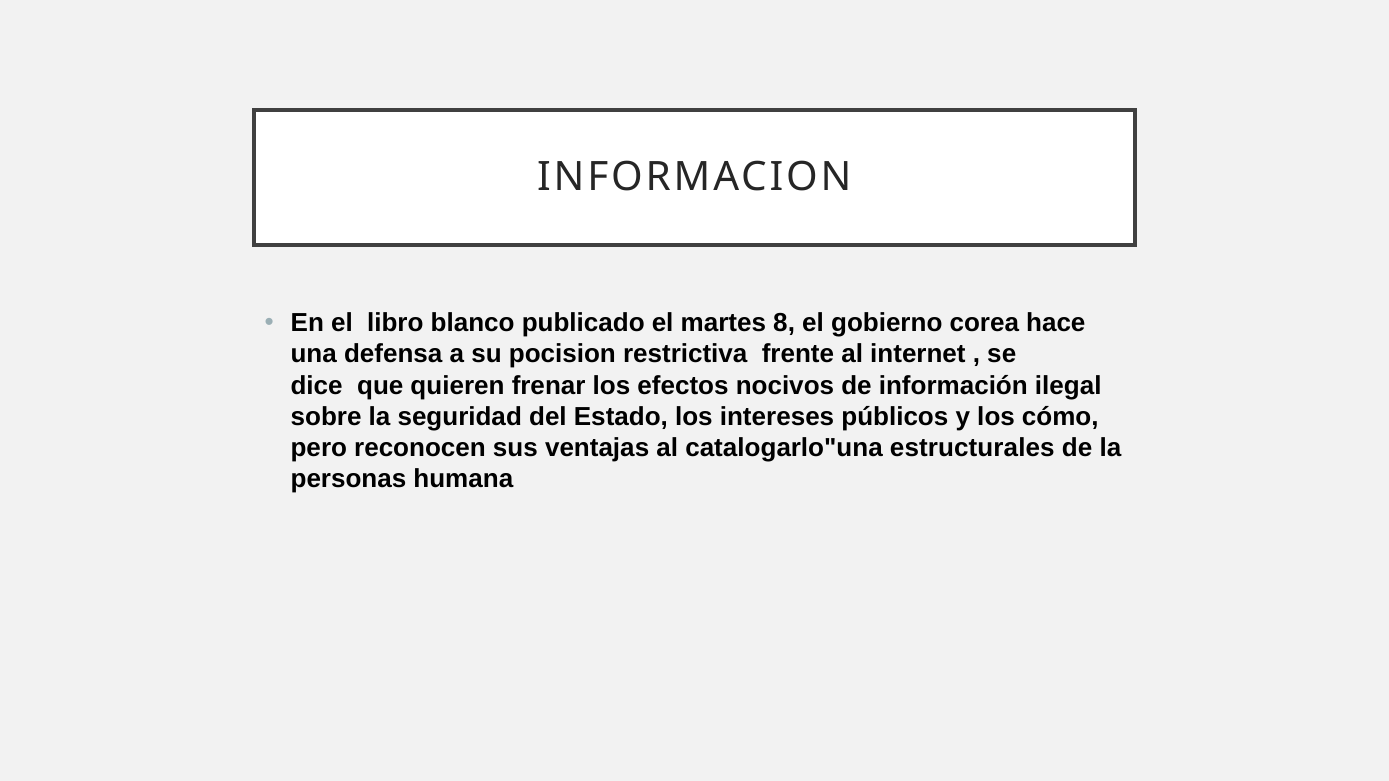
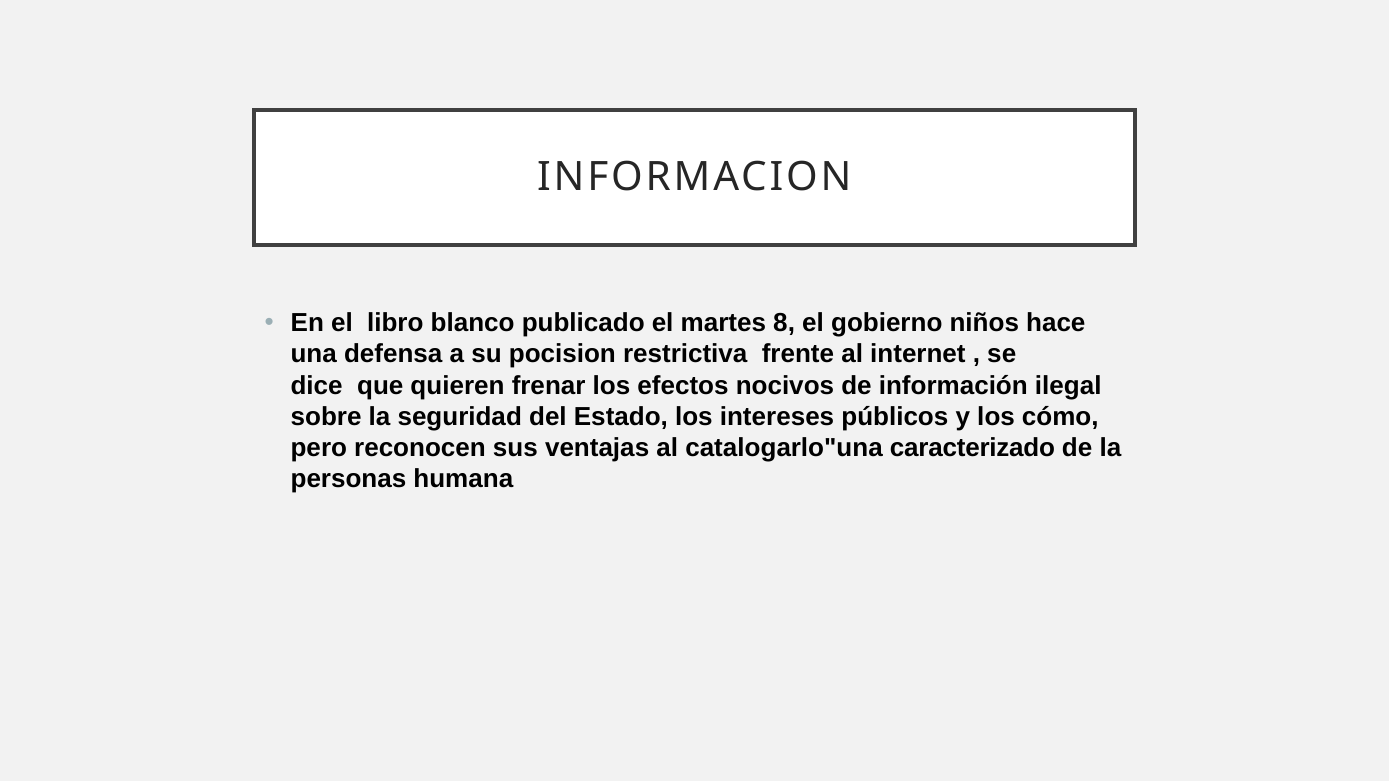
corea: corea -> niños (984, 323)
estructurales: estructurales -> caracterizado (972, 448)
